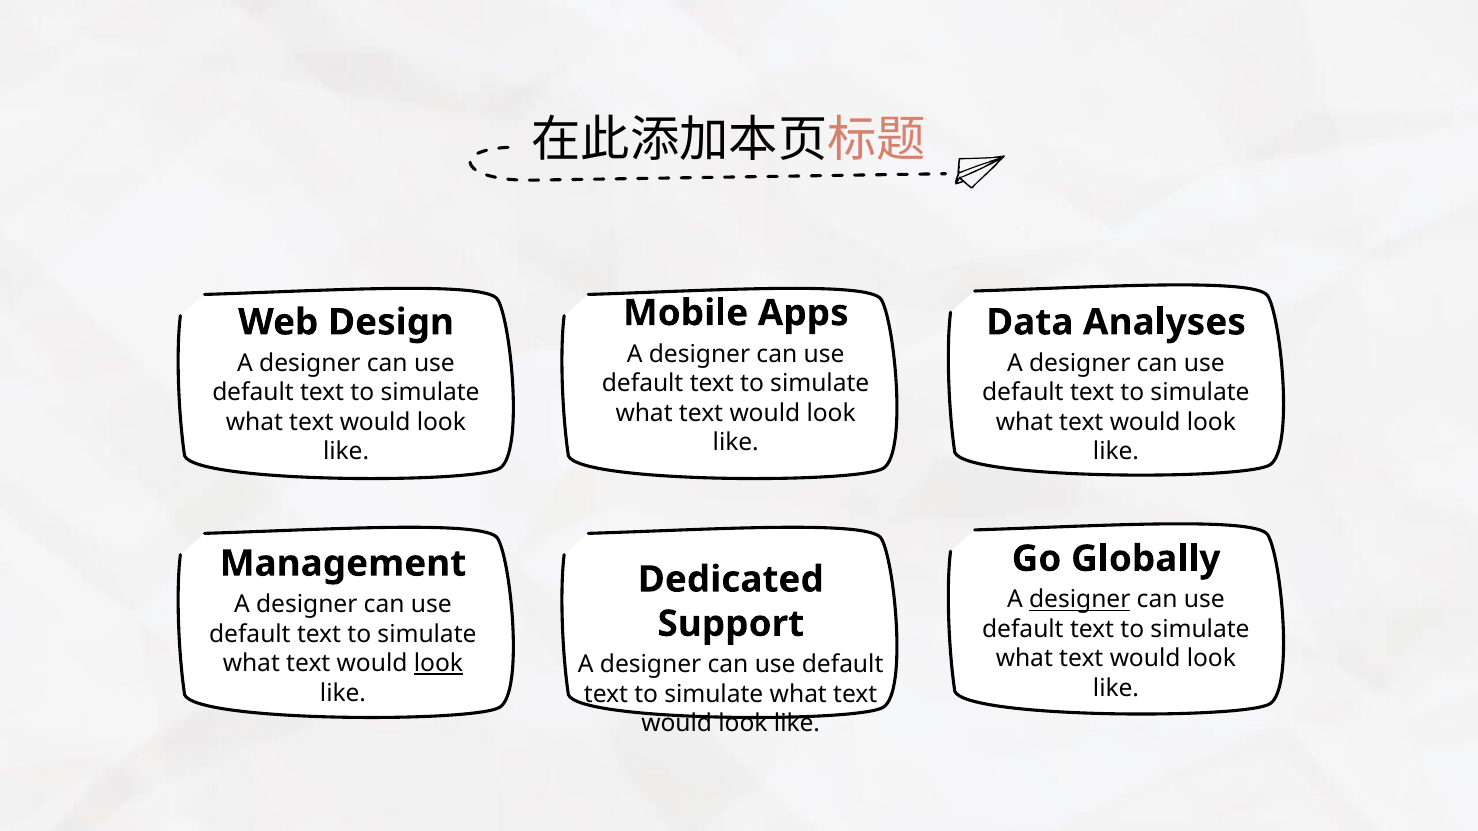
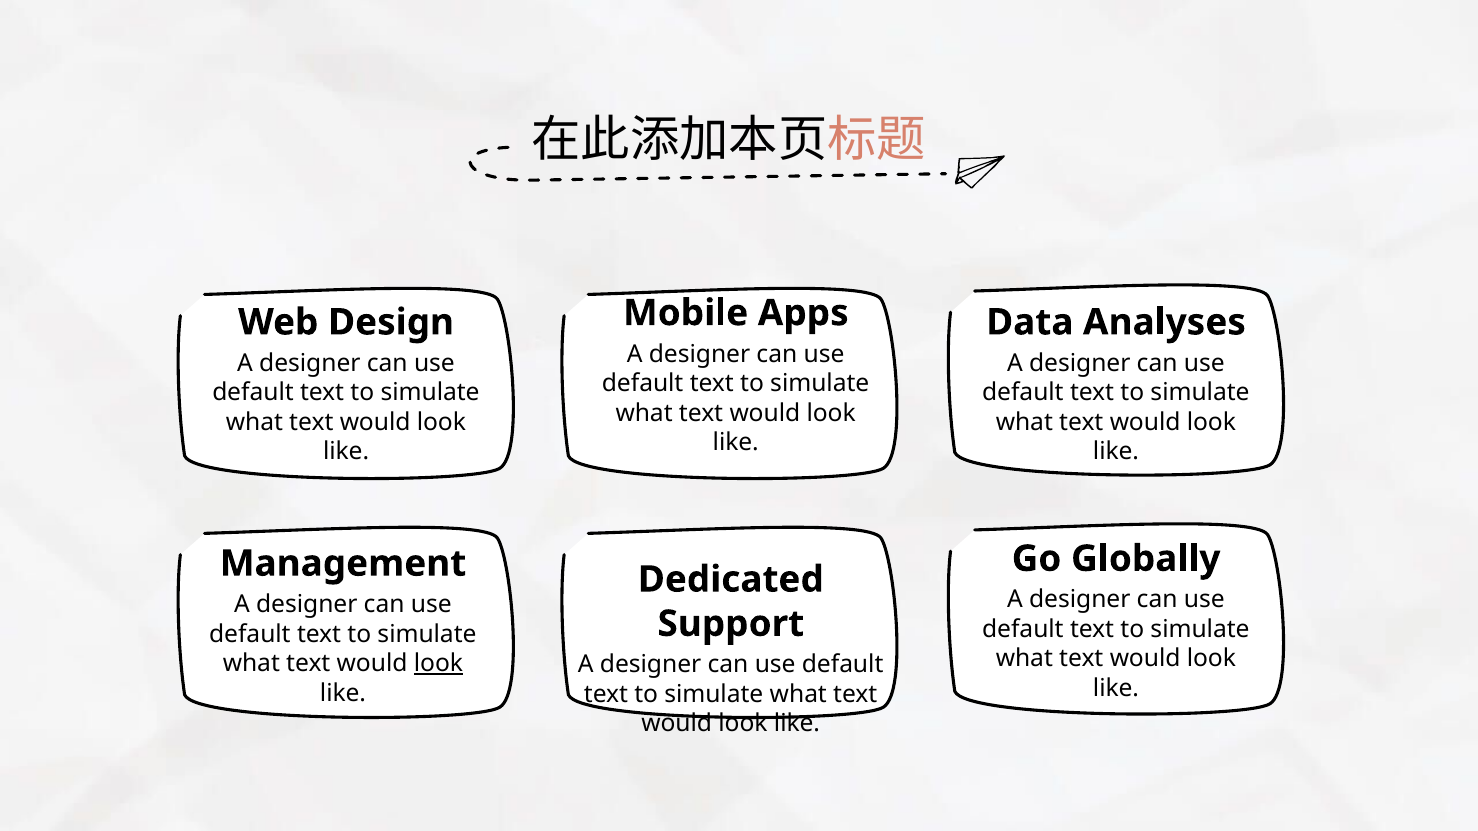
designer underline: present -> none (1080, 600)
